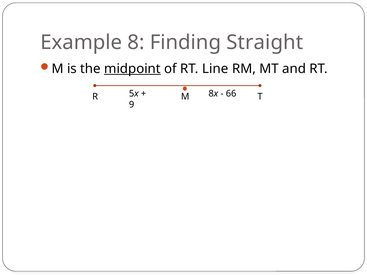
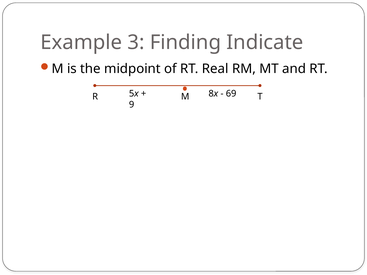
8: 8 -> 3 (136, 42)
Straight: Straight -> Indicate (265, 42)
midpoint underline: present -> none (132, 69)
Line: Line -> Real (215, 69)
66: 66 -> 69 (231, 94)
